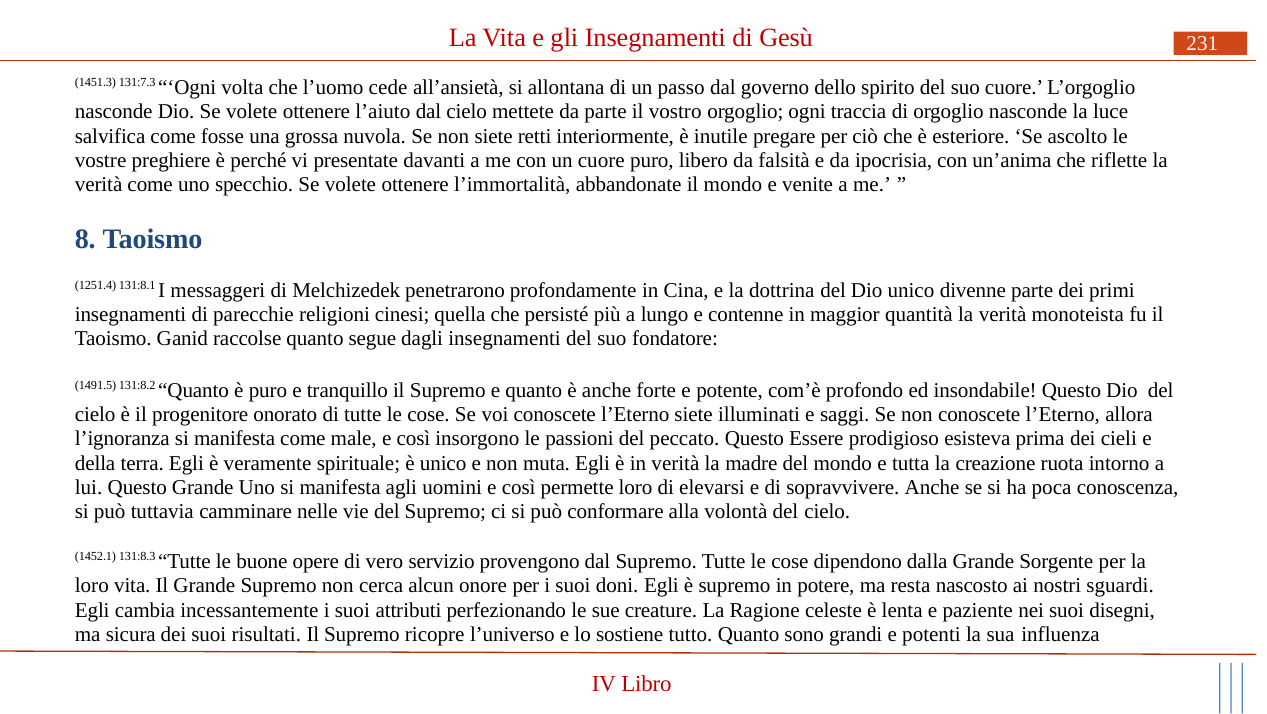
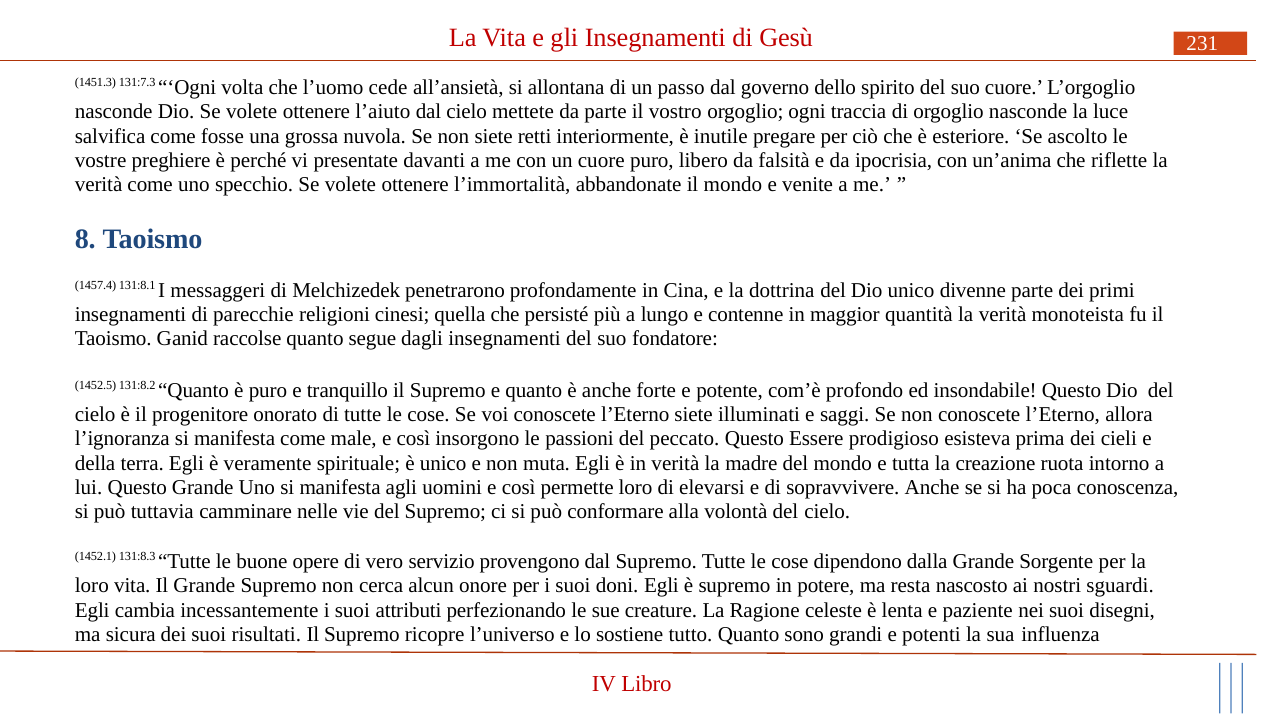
1251.4: 1251.4 -> 1457.4 (96, 285)
1491.5: 1491.5 -> 1452.5 (96, 385)
